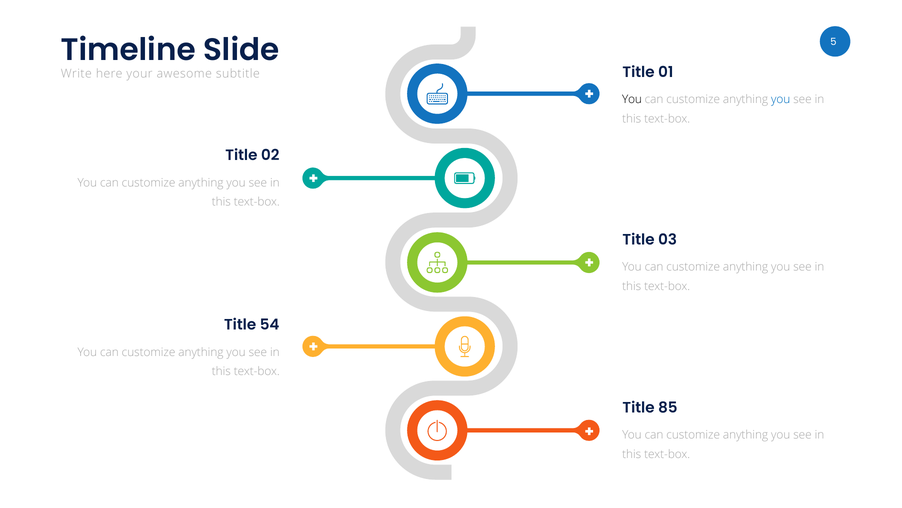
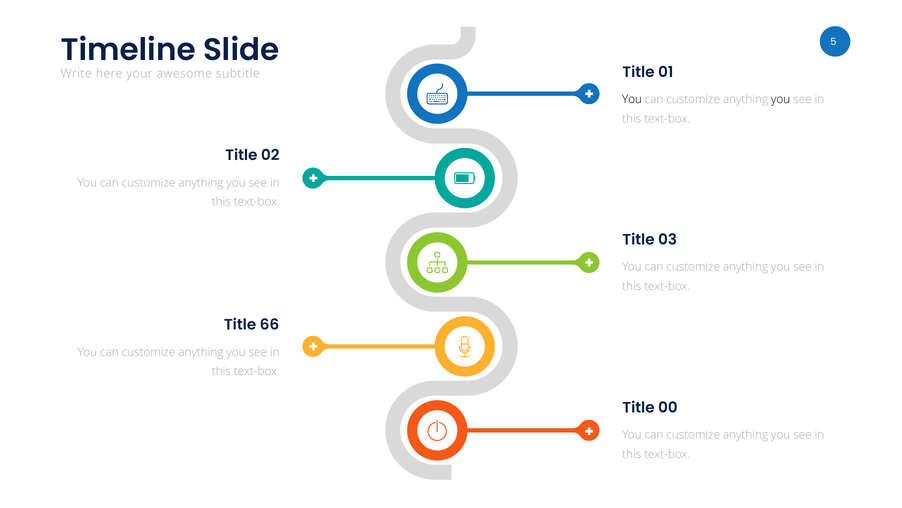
you colour: blue -> black (781, 99)
54: 54 -> 66 (270, 325)
85: 85 -> 00 (668, 407)
